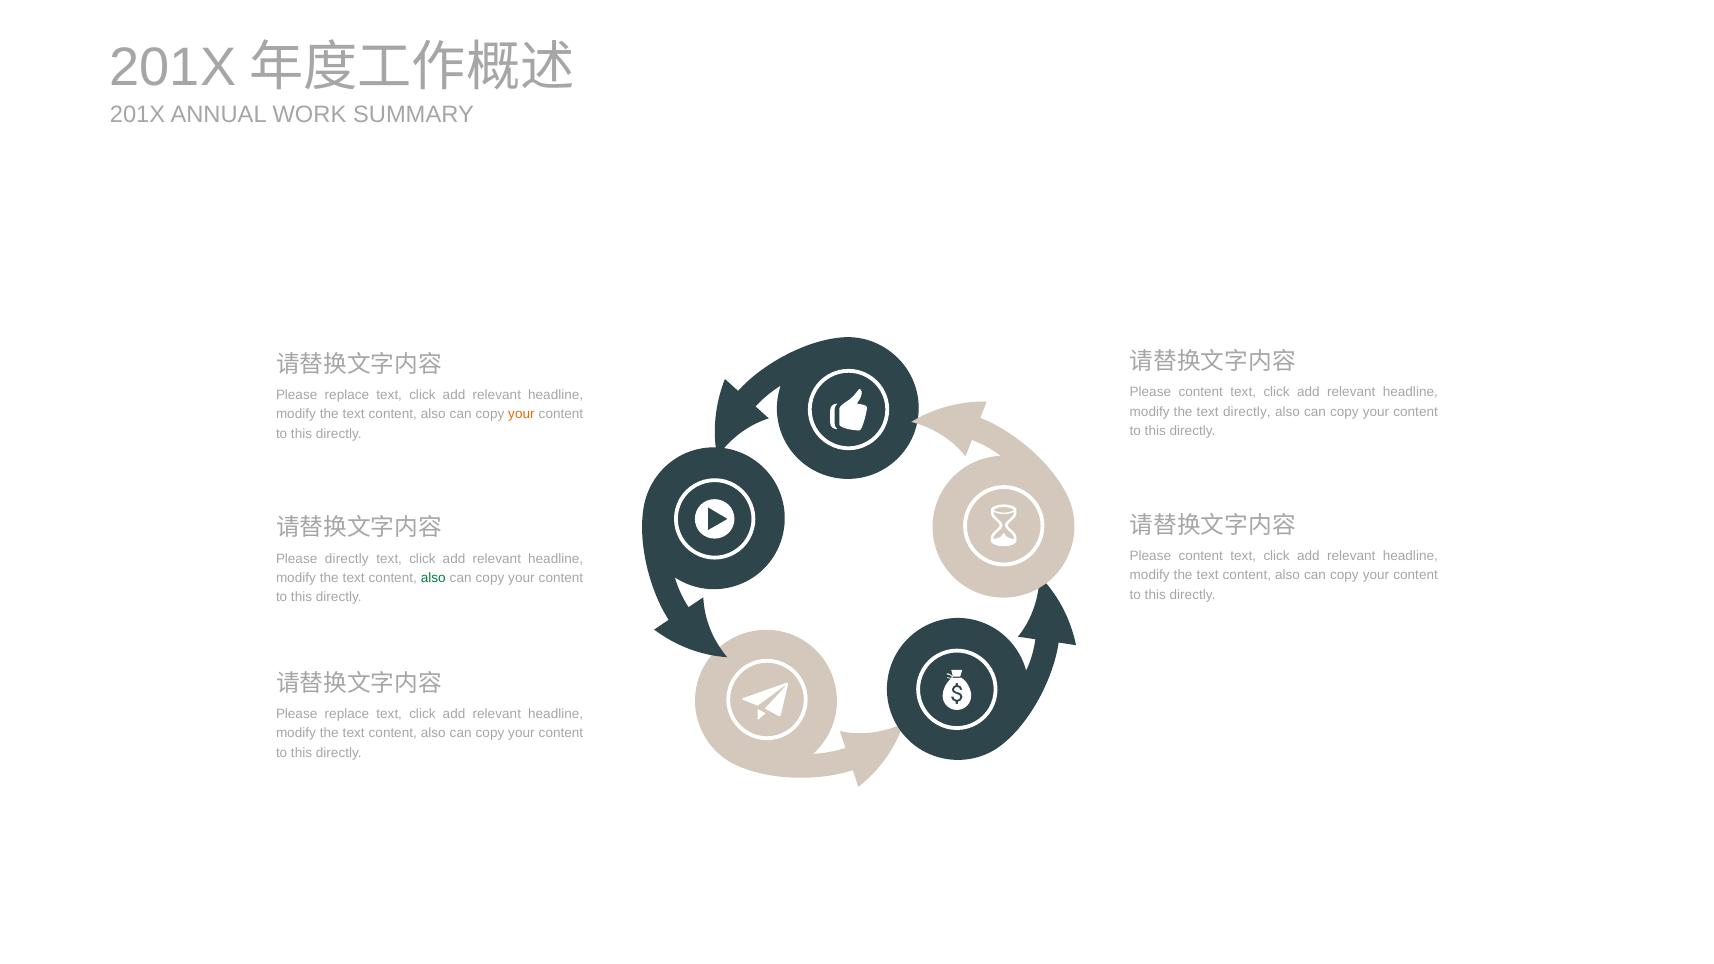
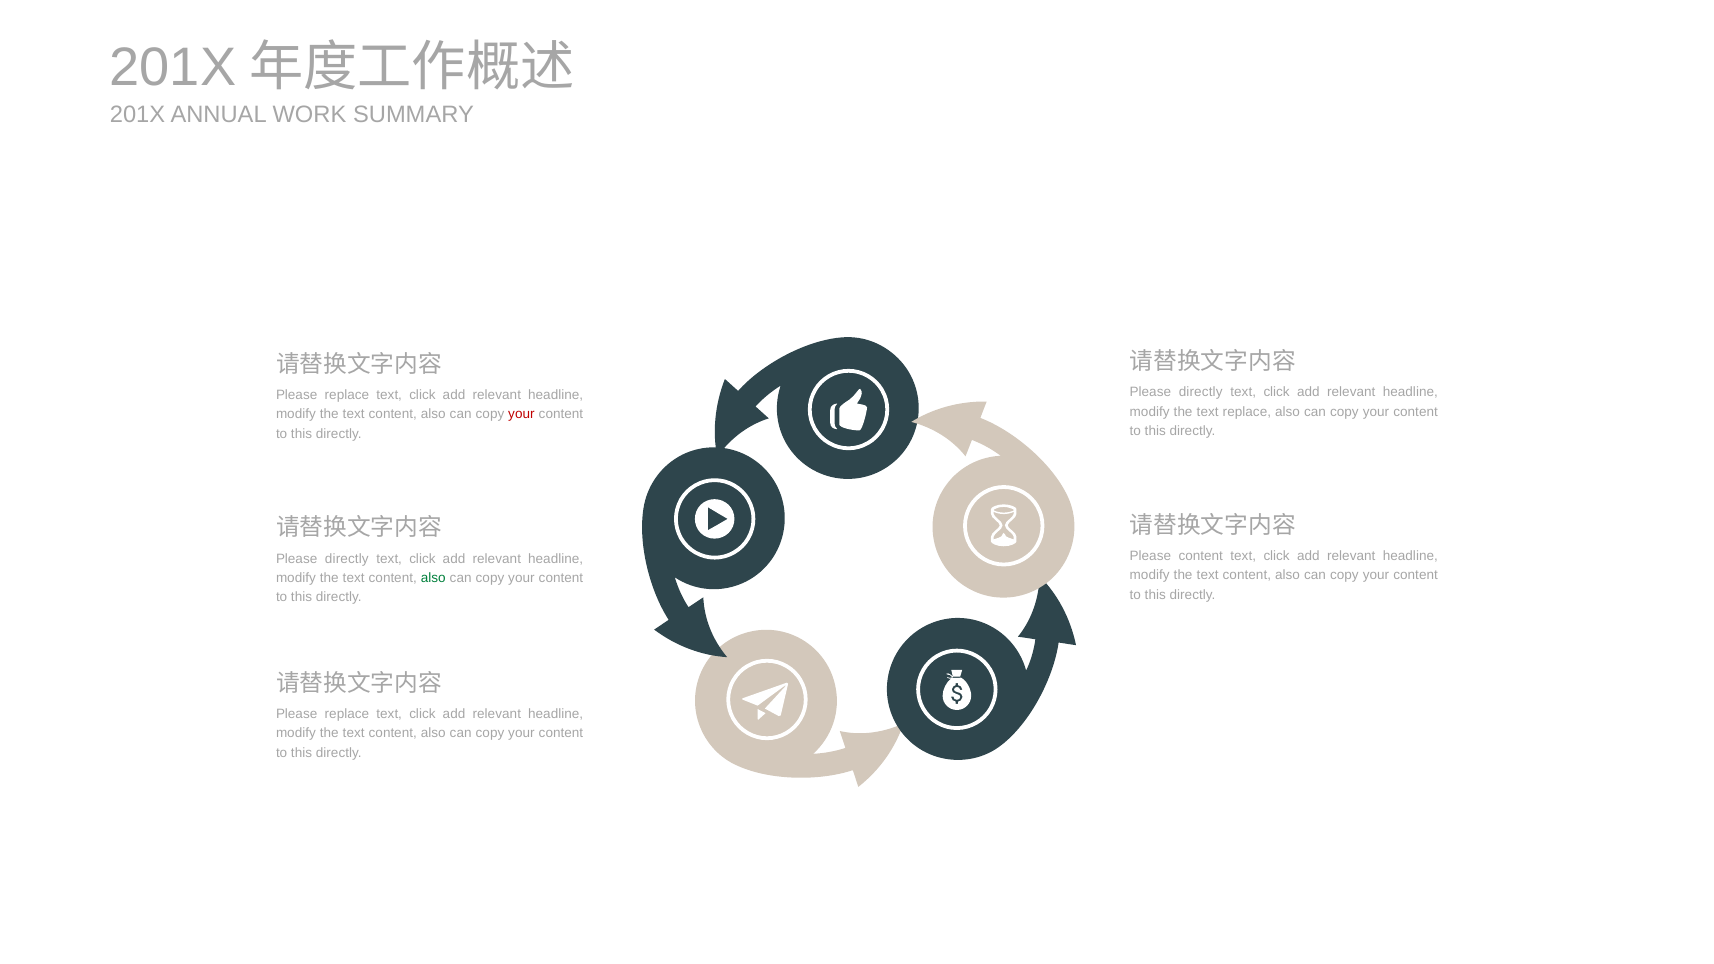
content: content -> directly (1201, 392)
text directly: directly -> replace (1247, 412)
your colour: orange -> red (521, 414)
